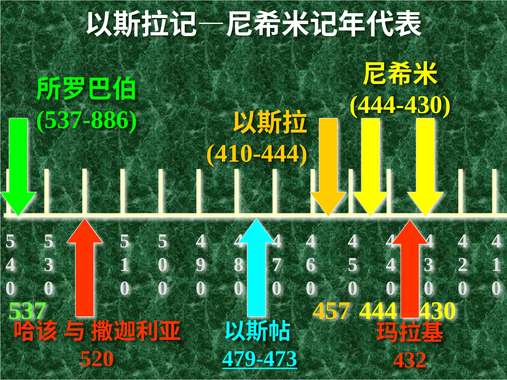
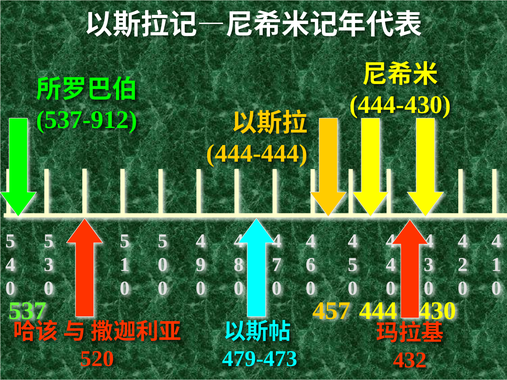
537-886: 537-886 -> 537-912 (87, 120)
410-444: 410-444 -> 444-444 (257, 154)
479-473 underline: present -> none (260, 359)
